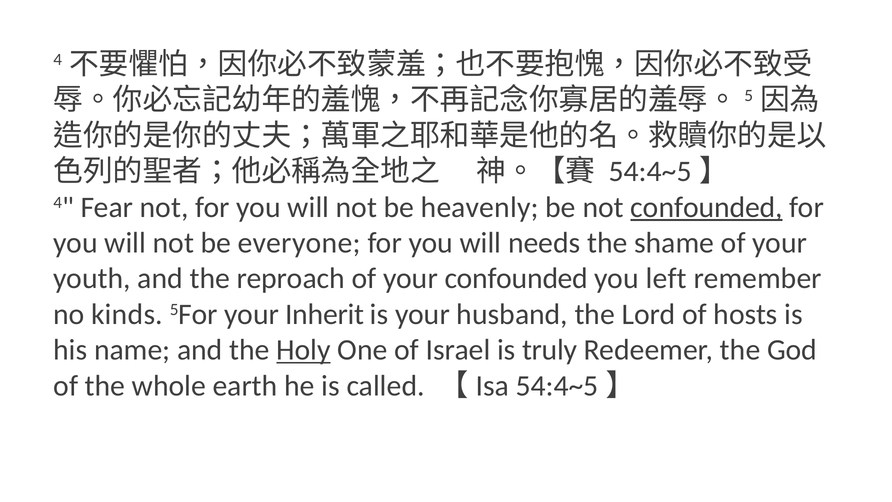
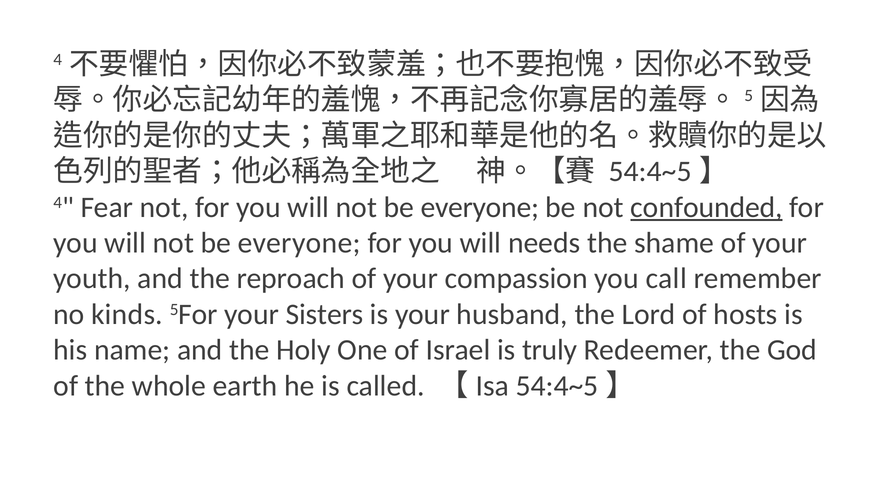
heavenly: heavenly -> everyone (480, 207)
your confounded: confounded -> compassion (516, 279)
left: left -> call (666, 279)
Inherit: Inherit -> Sisters (325, 314)
Holy underline: present -> none (304, 350)
